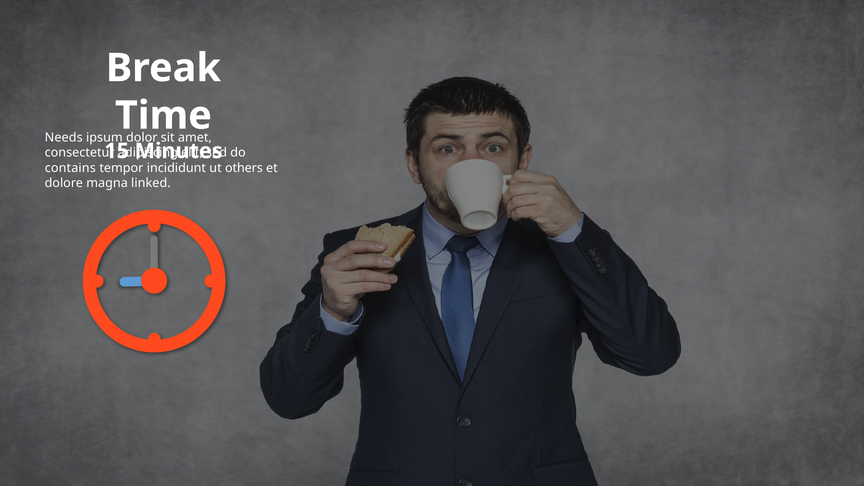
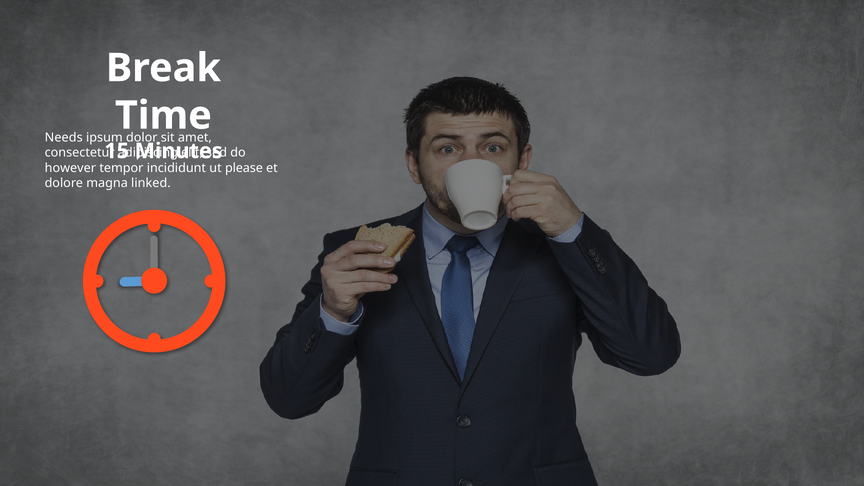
contains: contains -> however (70, 168)
others: others -> please (244, 168)
